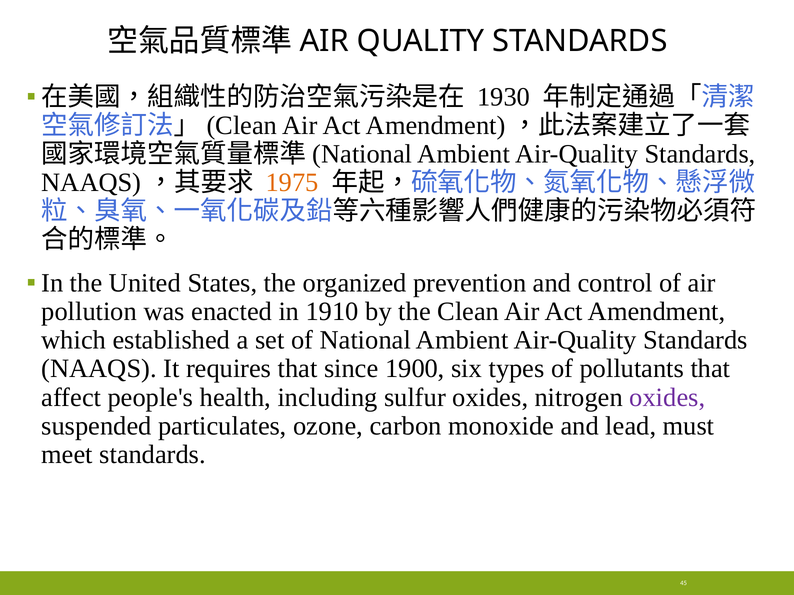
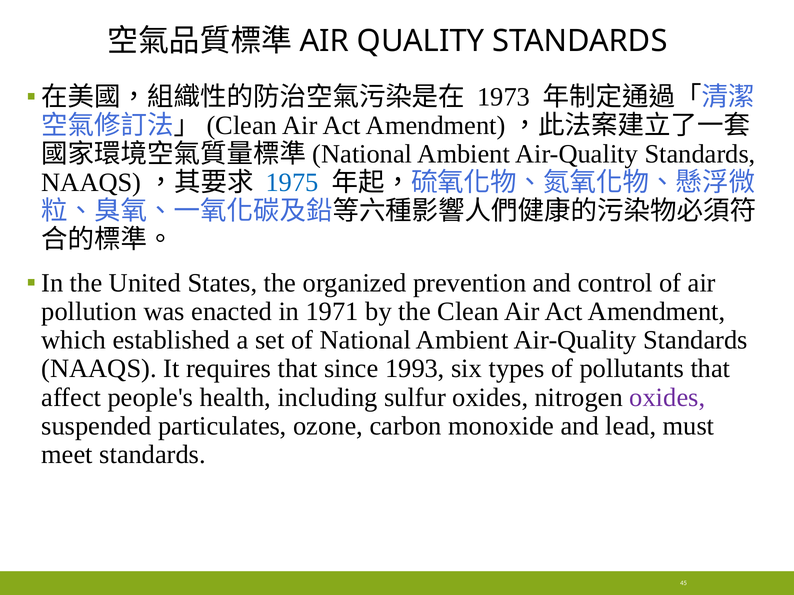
1930: 1930 -> 1973 (504, 97)
1975 colour: orange -> blue (292, 183)
1910: 1910 -> 1971 (332, 312)
1900: 1900 -> 1993 (415, 369)
